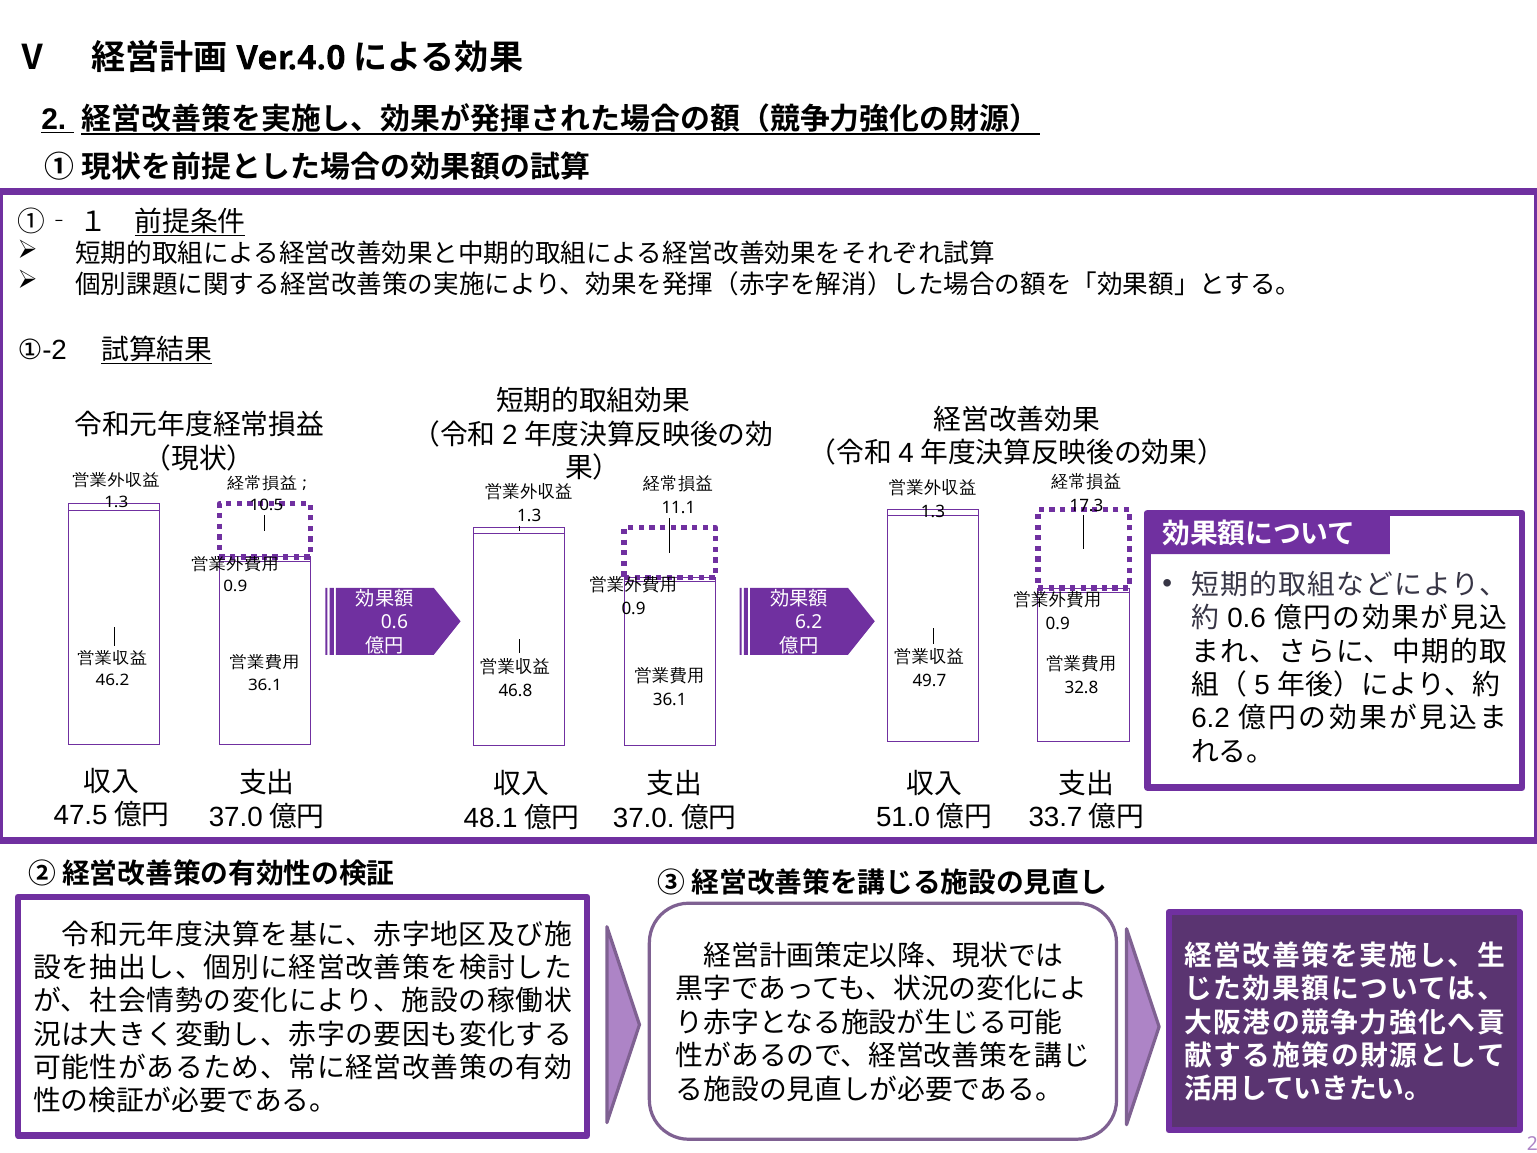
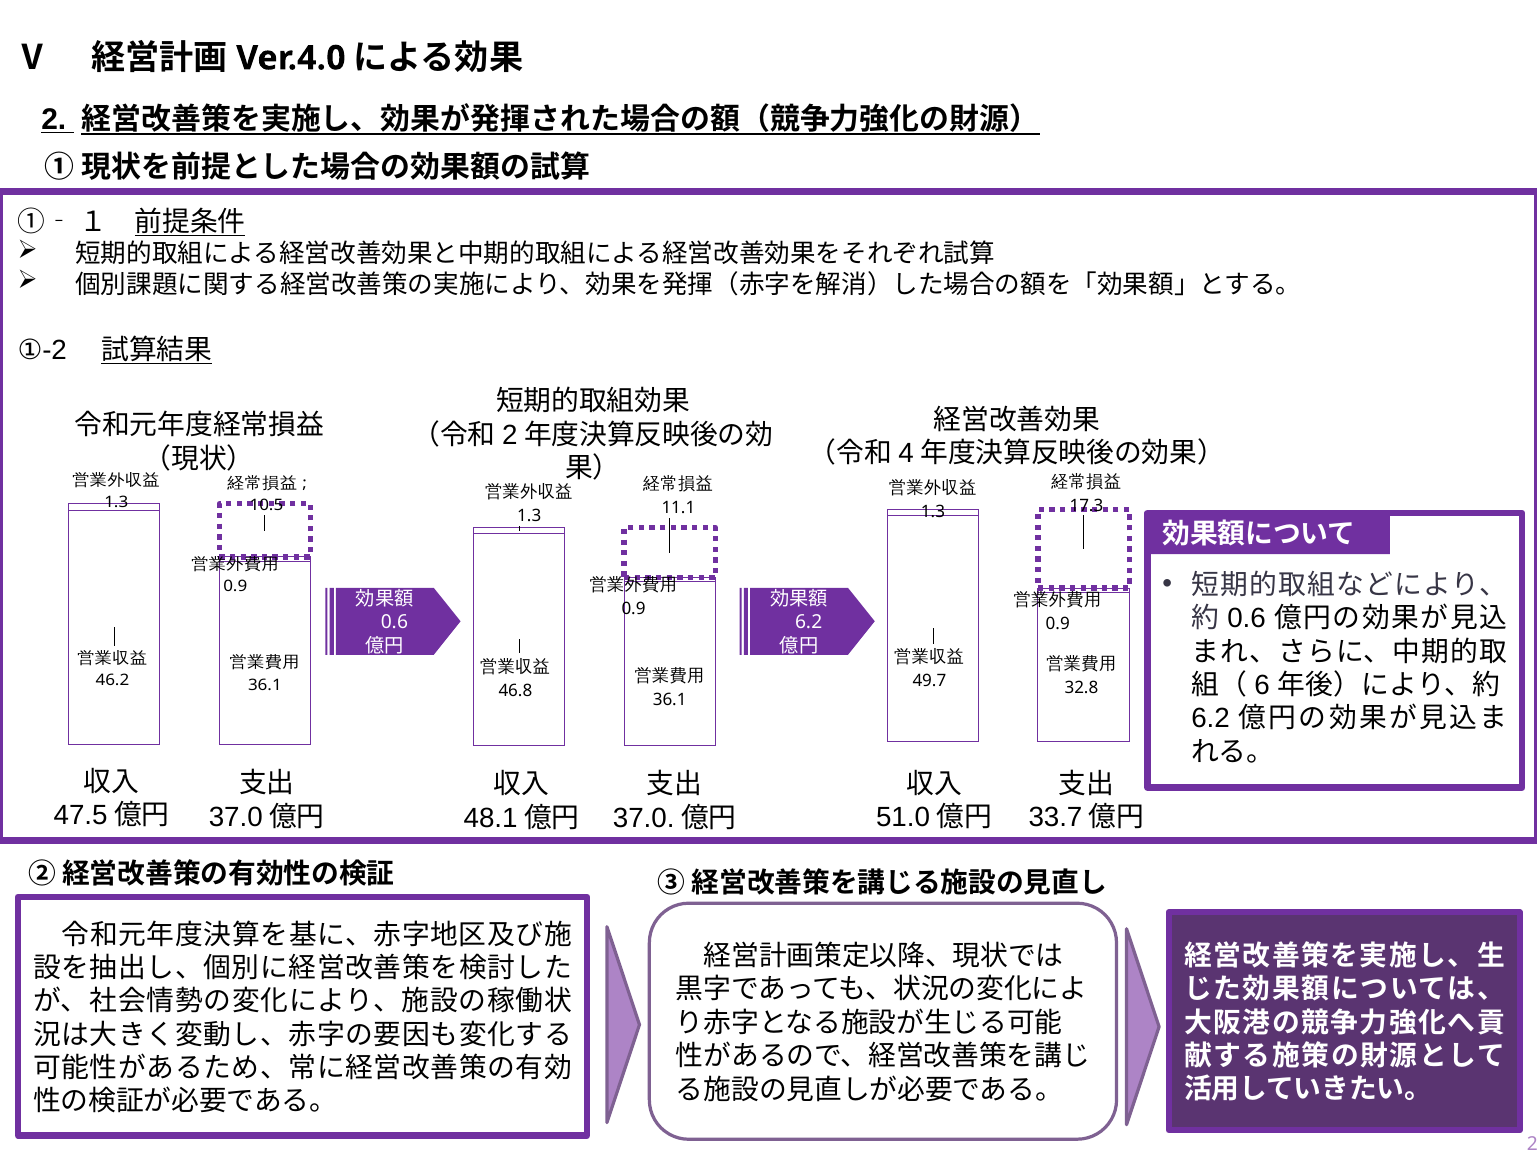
5: 5 -> 6 (1262, 685)
